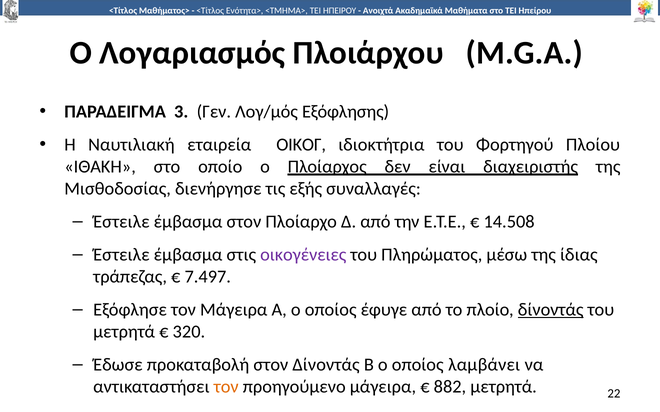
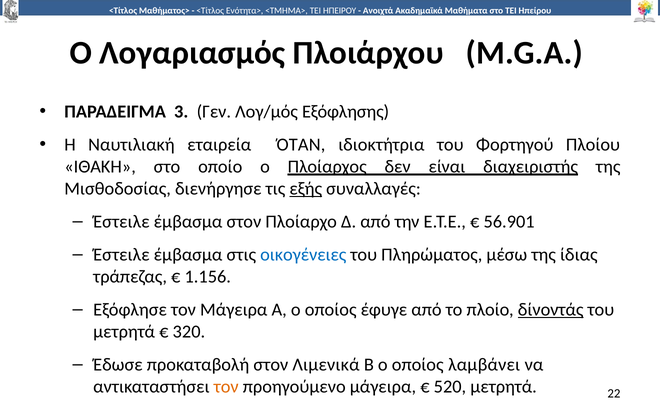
ΟΙΚΟΓ: ΟΙΚΟΓ -> ΌΤΑΝ (301, 145)
εξής underline: none -> present (306, 189)
14.508: 14.508 -> 56.901 (509, 222)
οικογένειες colour: purple -> blue (303, 255)
7.497: 7.497 -> 1.156 (208, 277)
στον Δίνοντάς: Δίνοντάς -> Λιμενικά (326, 365)
882: 882 -> 520 (450, 387)
